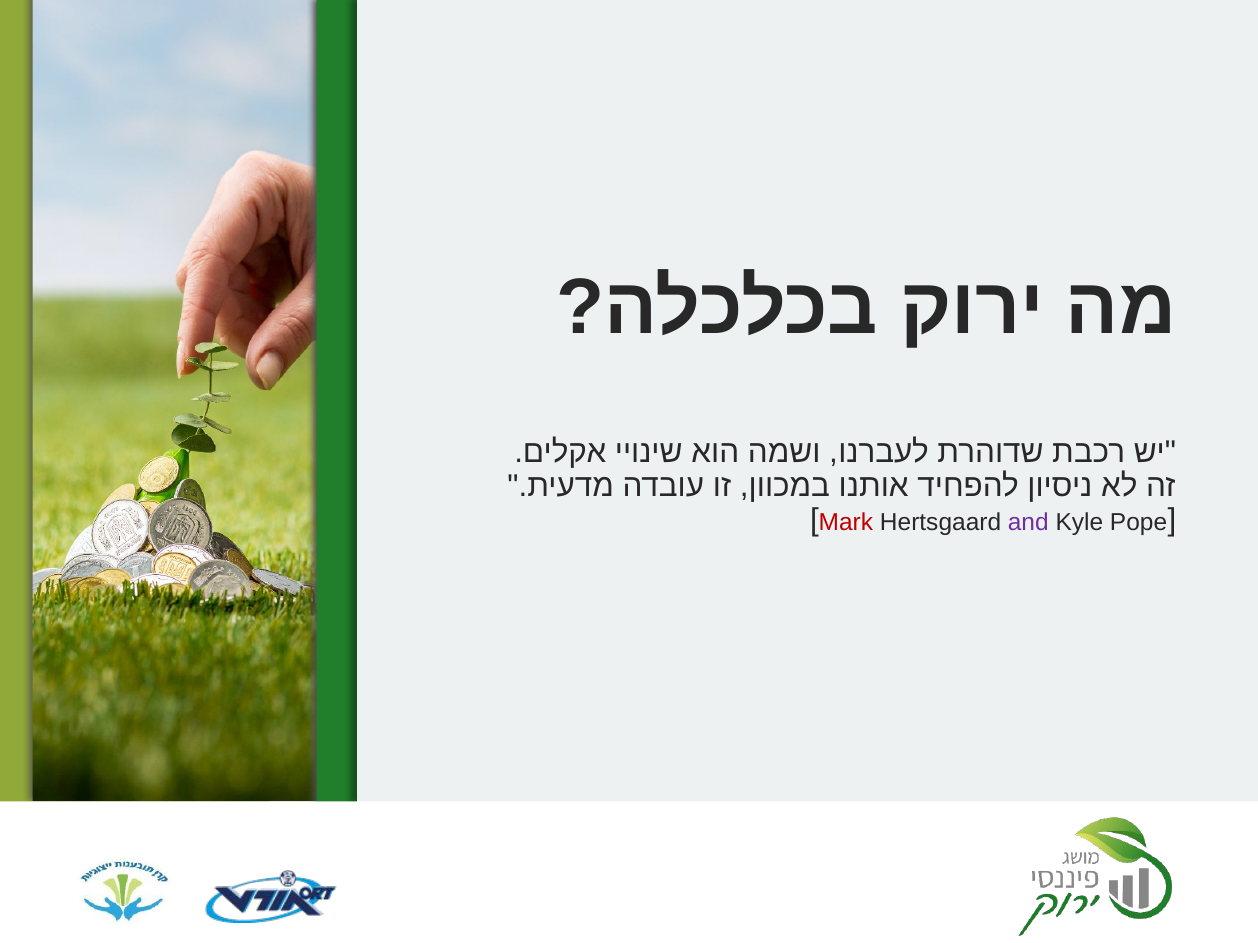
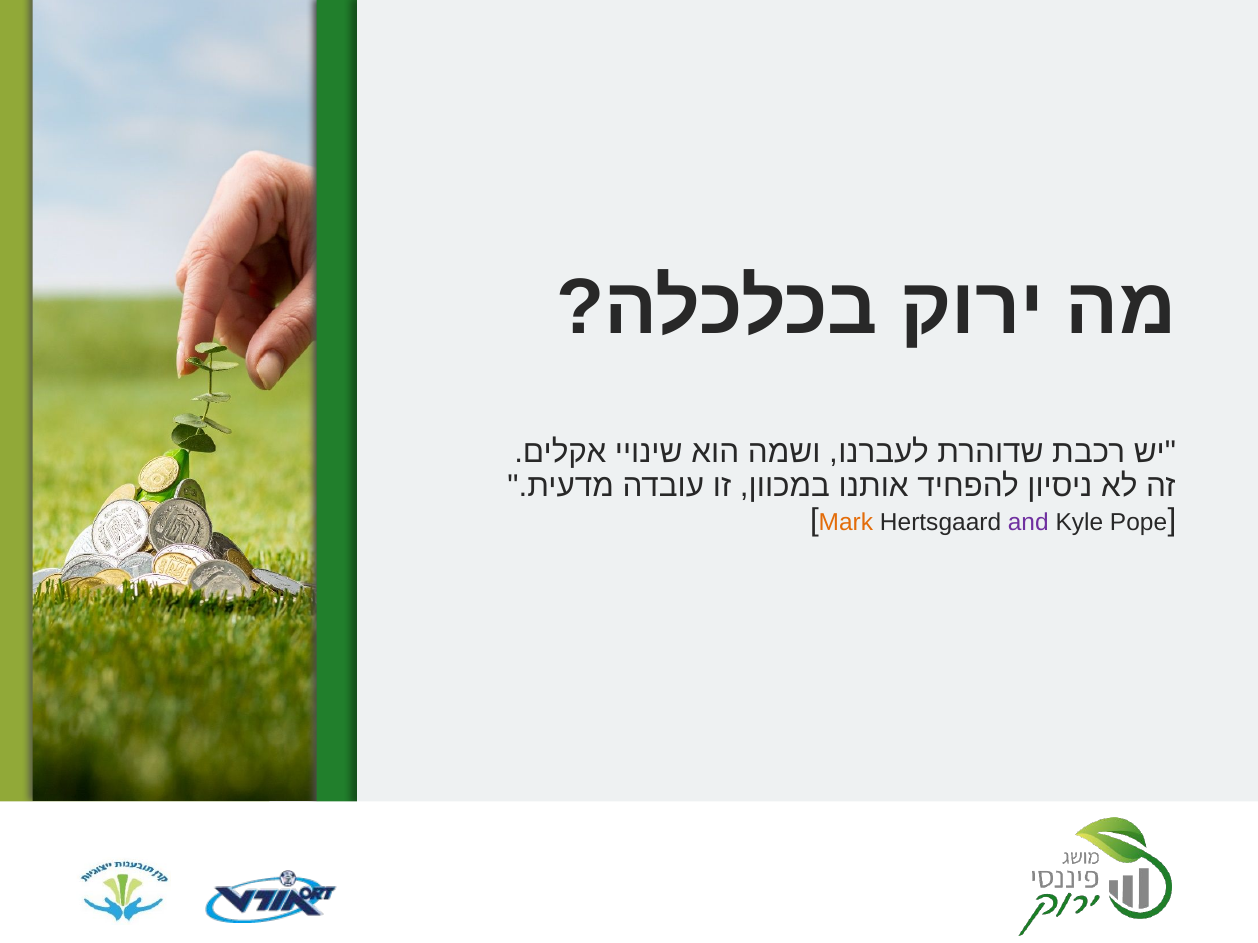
Mark colour: red -> orange (846, 523)
